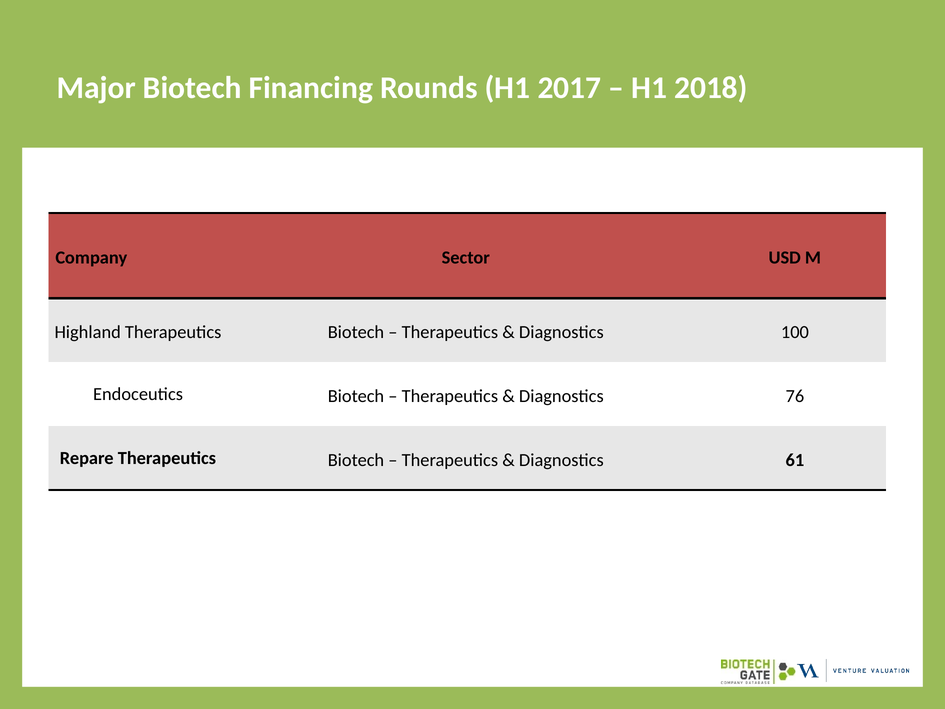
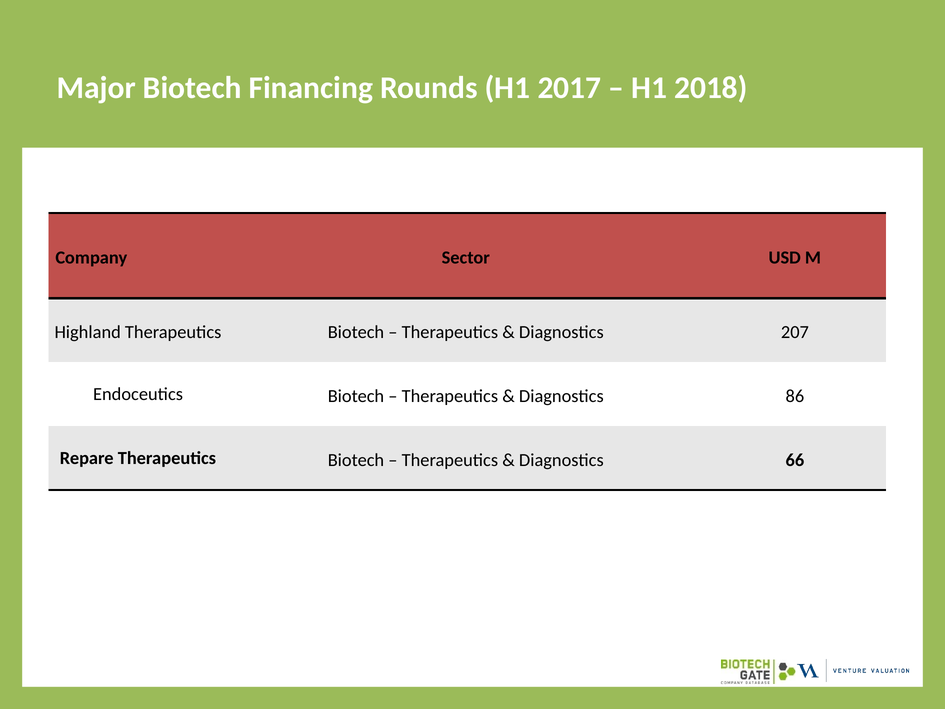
100: 100 -> 207 (795, 332)
76: 76 -> 86 (795, 396)
61: 61 -> 66 (795, 460)
